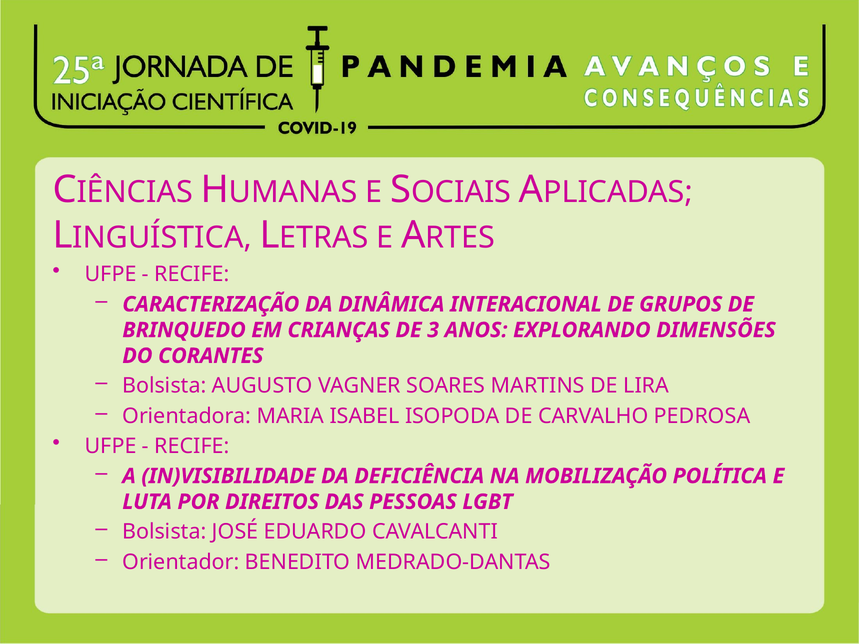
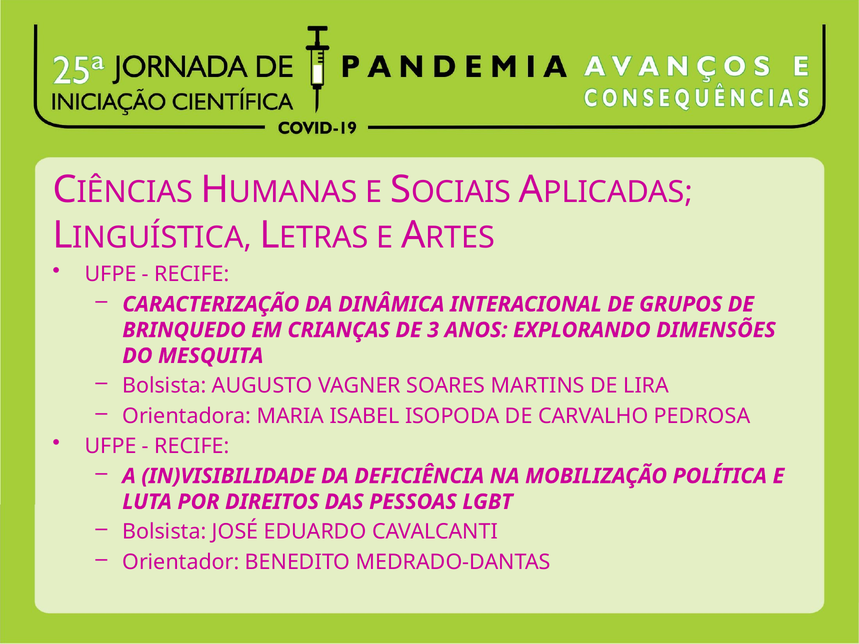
CORANTES: CORANTES -> MESQUITA (211, 356)
